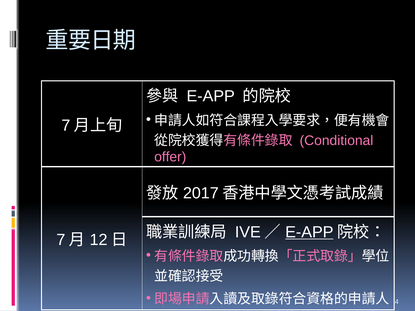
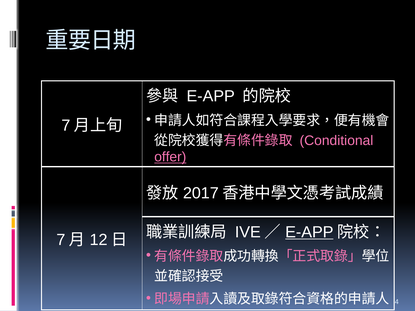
offer underline: none -> present (170, 157)
